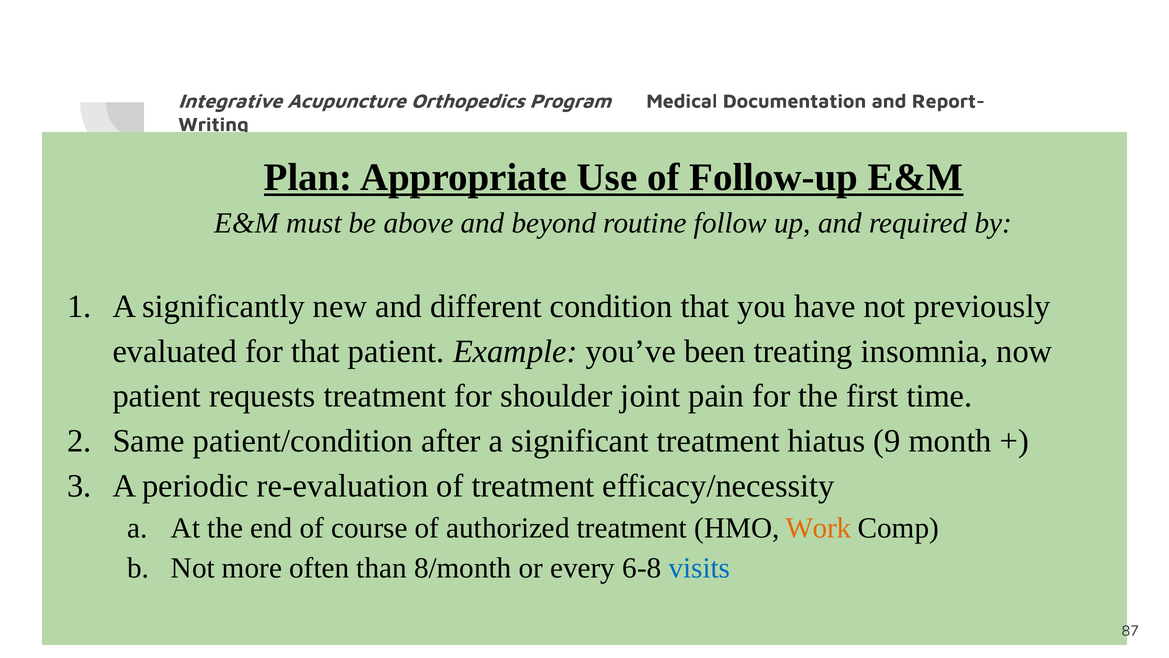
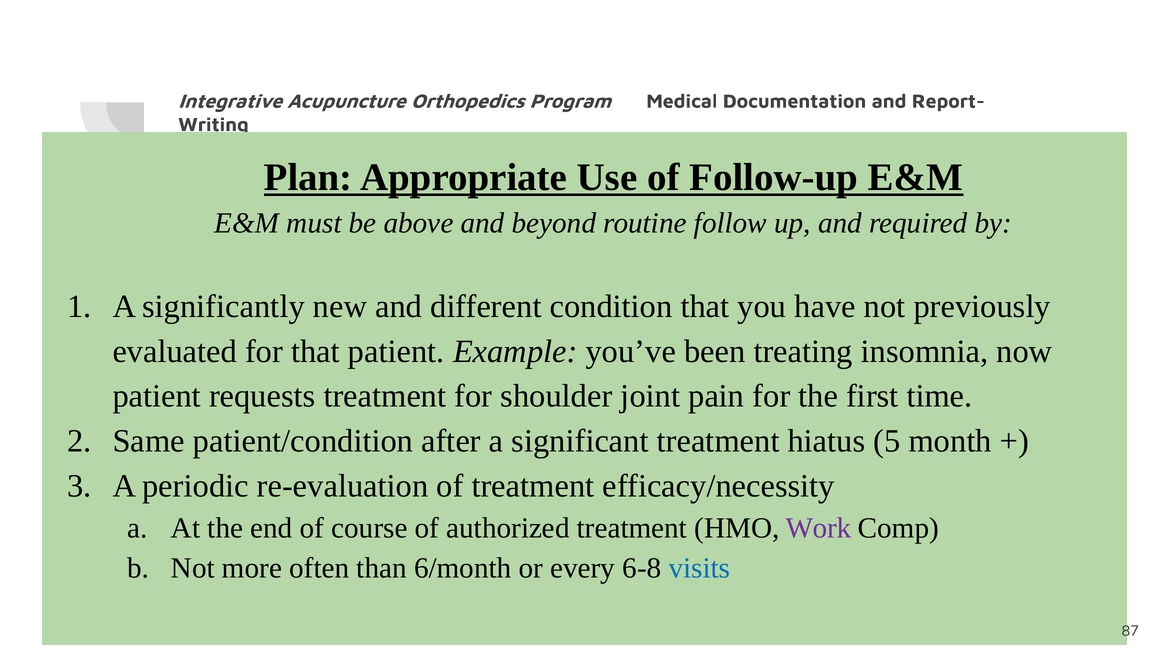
9: 9 -> 5 (887, 441)
Work colour: orange -> purple (818, 528)
8/month: 8/month -> 6/month (463, 568)
